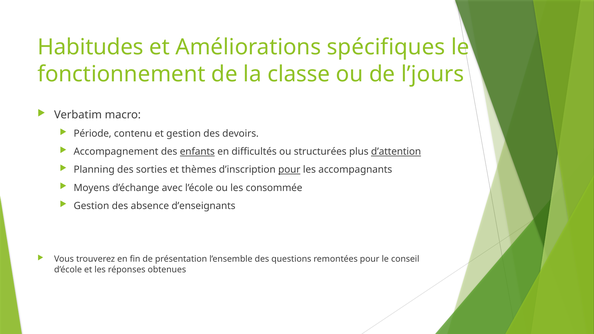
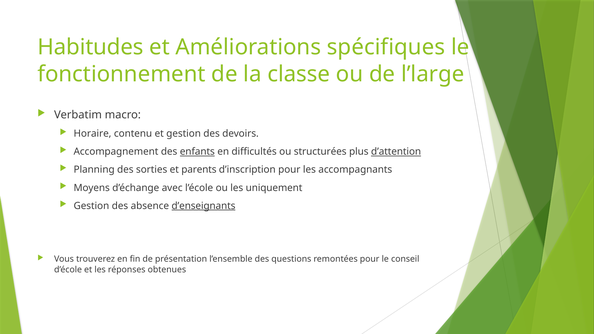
l’jours: l’jours -> l’large (433, 74)
Période: Période -> Horaire (93, 134)
thèmes: thèmes -> parents (199, 170)
pour underline: present -> none (289, 170)
consommée: consommée -> uniquement (274, 188)
d’enseignants underline: none -> present (203, 206)
